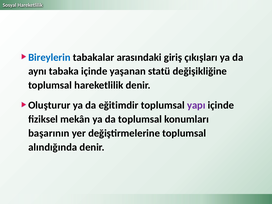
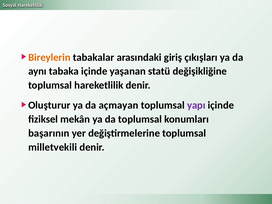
Bireylerin colour: blue -> orange (49, 57)
eğitimdir: eğitimdir -> açmayan (119, 105)
alındığında: alındığında -> milletvekili (53, 147)
